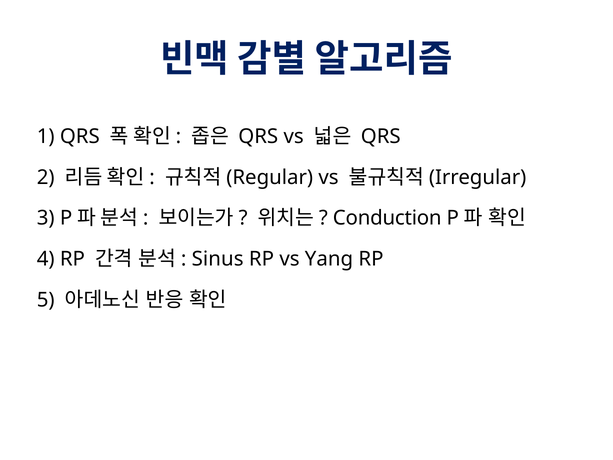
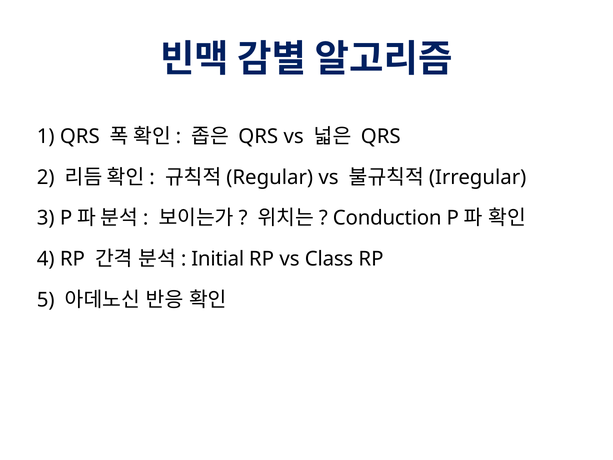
Sinus: Sinus -> Initial (218, 259)
Yang: Yang -> Class (329, 259)
